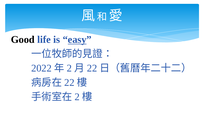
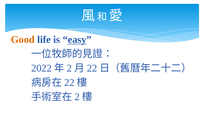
Good colour: black -> orange (23, 40)
